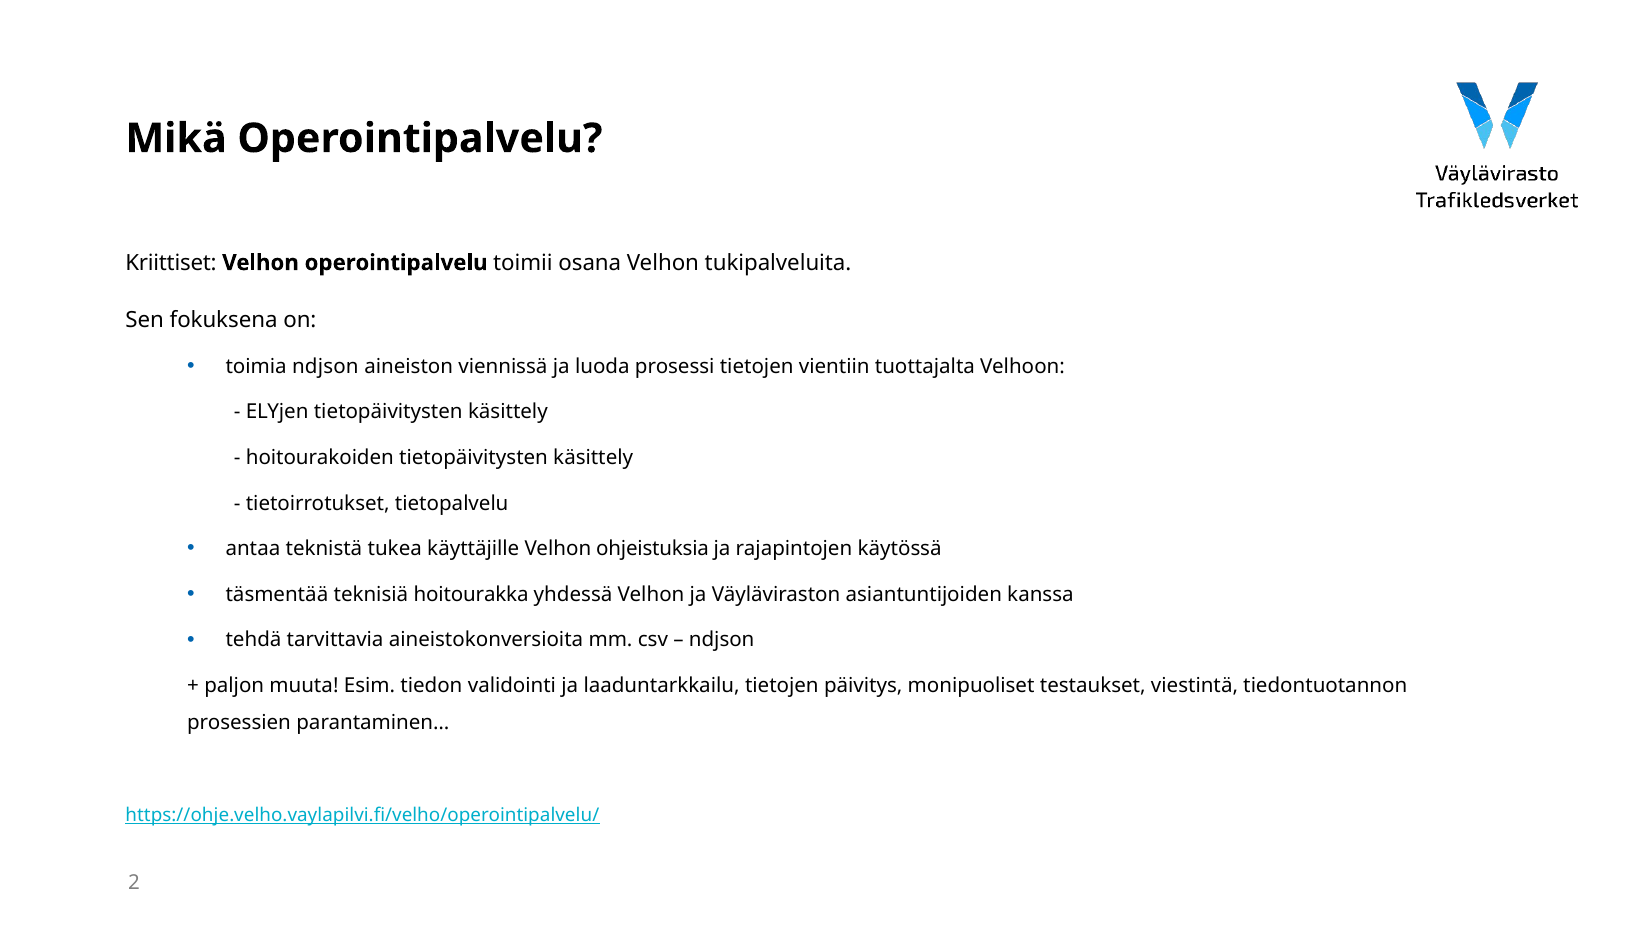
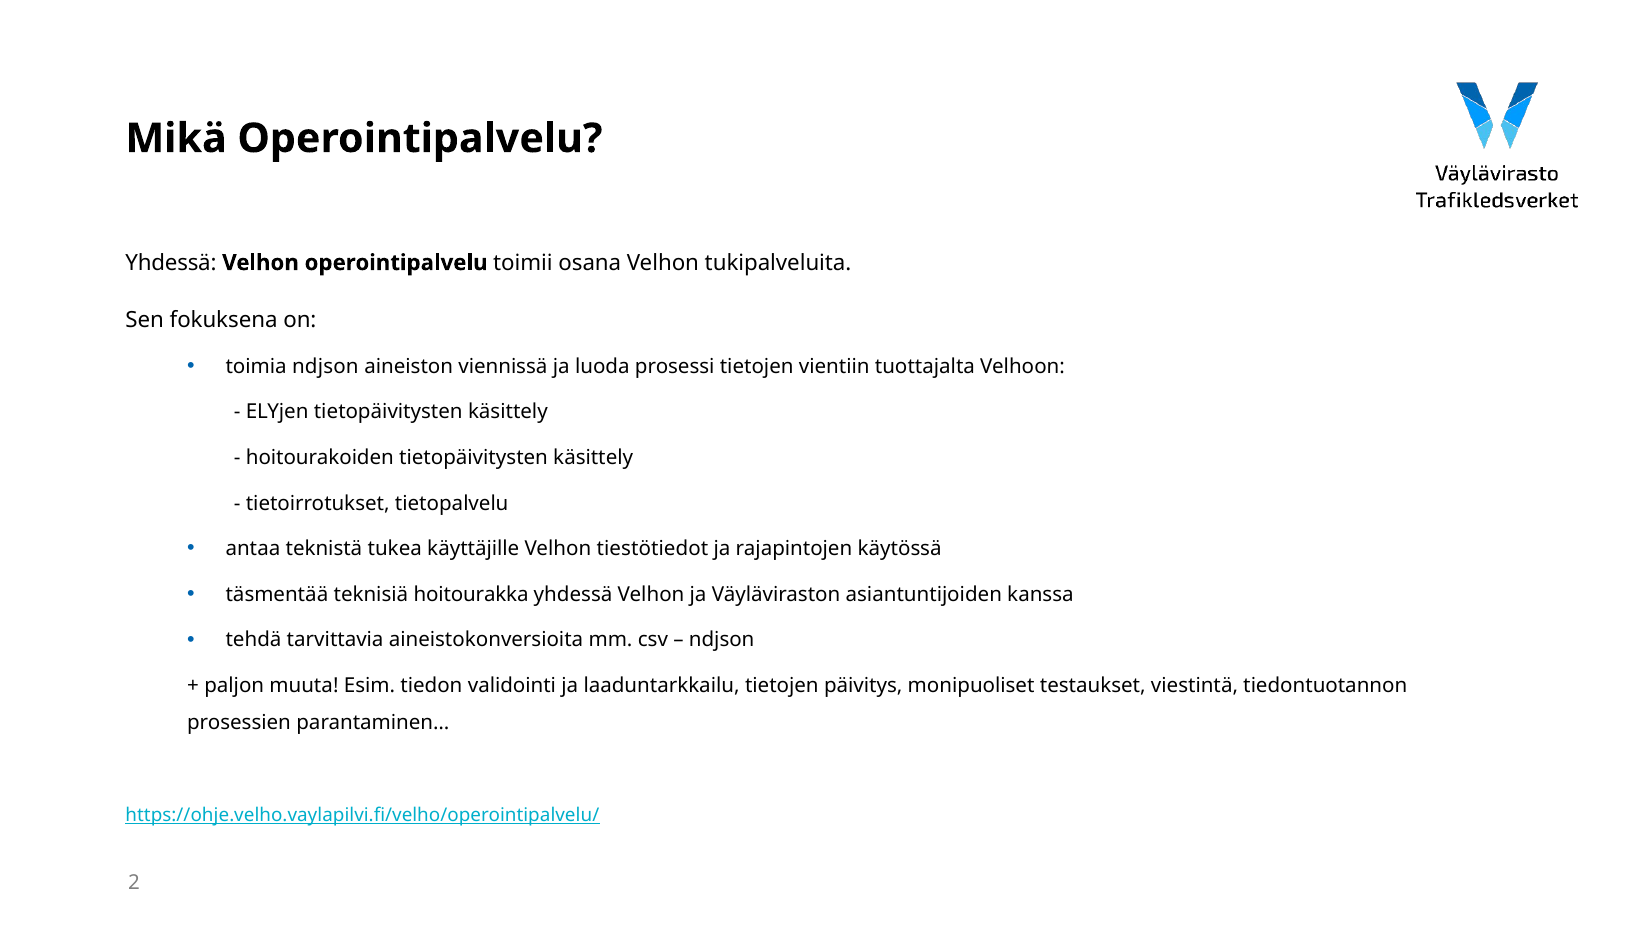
Kriittiset: Kriittiset -> Yhdessä (171, 263)
ohjeistuksia: ohjeistuksia -> tiestötiedot (652, 549)
